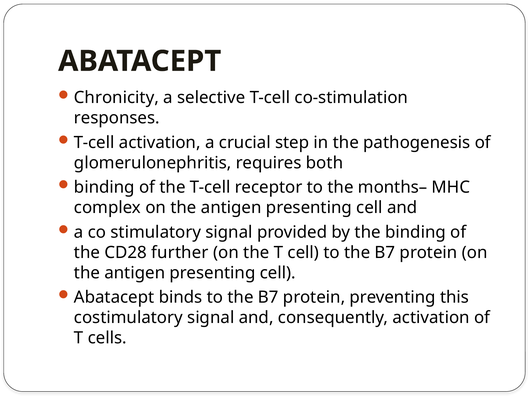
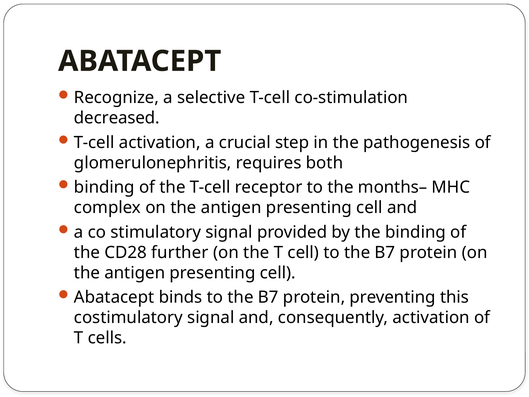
Chronicity: Chronicity -> Recognize (116, 98)
responses: responses -> decreased (117, 118)
